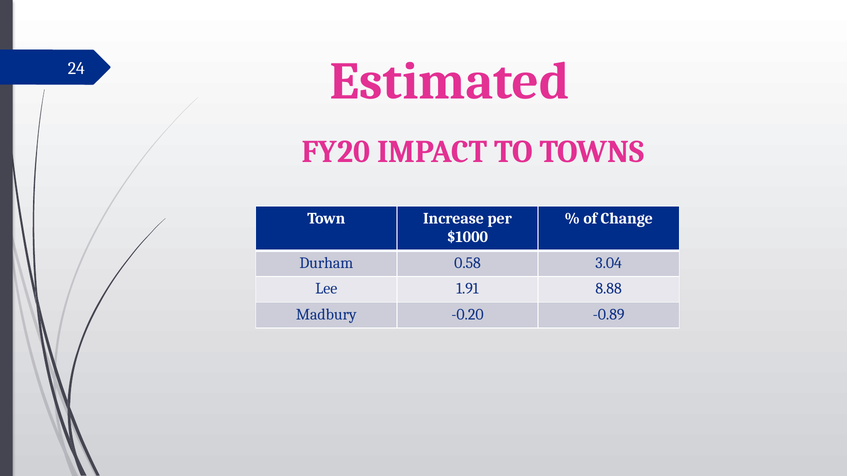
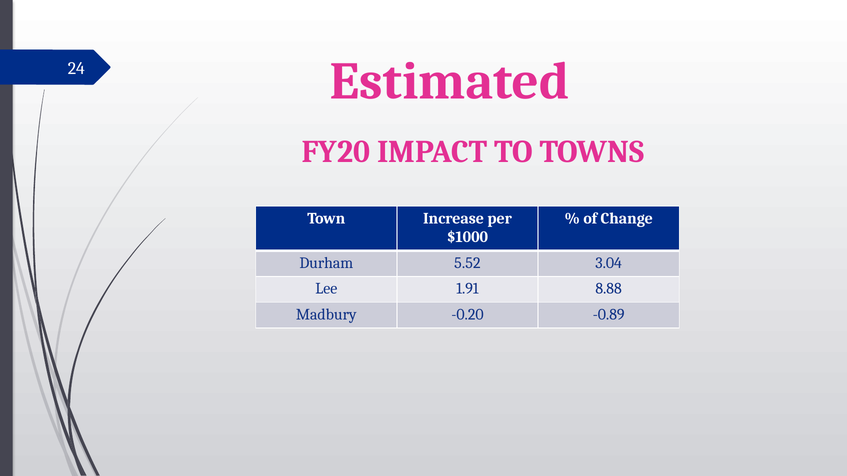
0.58: 0.58 -> 5.52 (467, 263)
